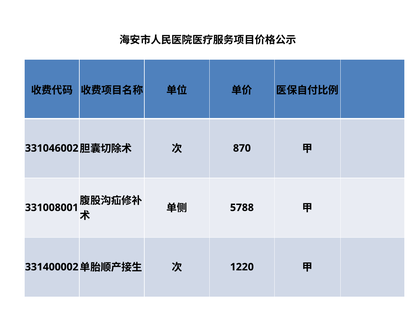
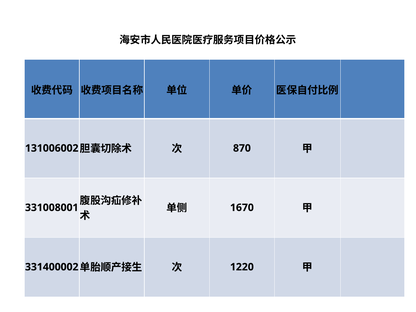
331046002: 331046002 -> 131006002 (52, 148)
5788: 5788 -> 1670 (242, 208)
